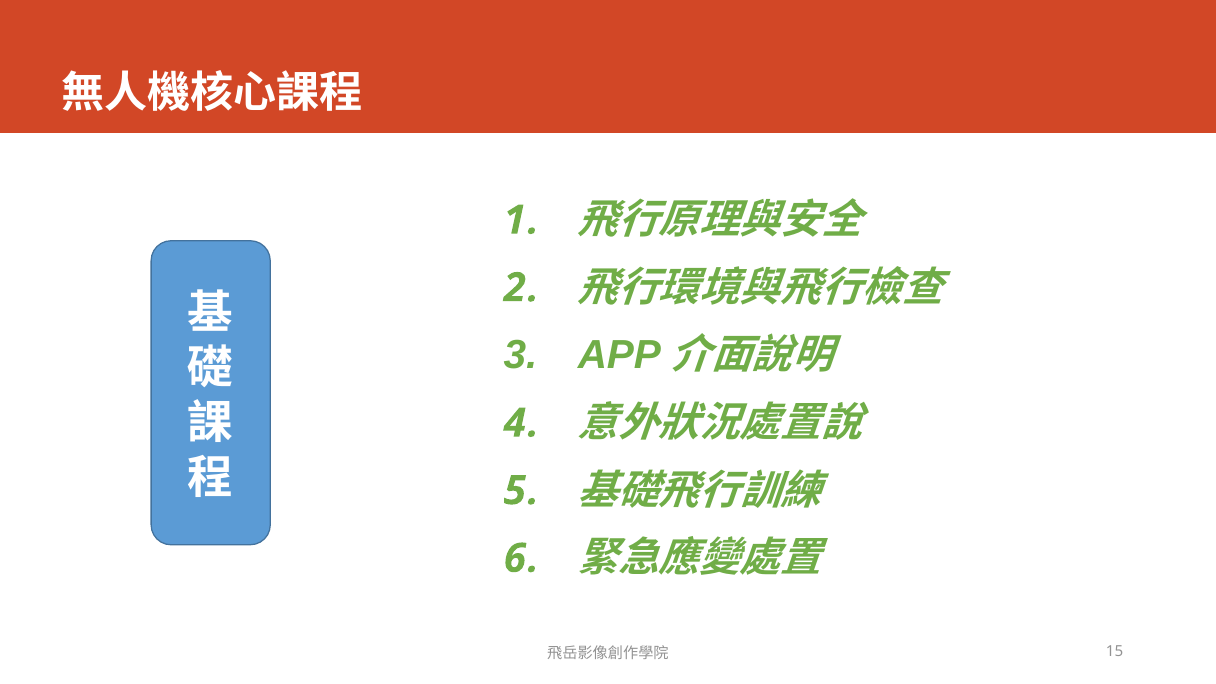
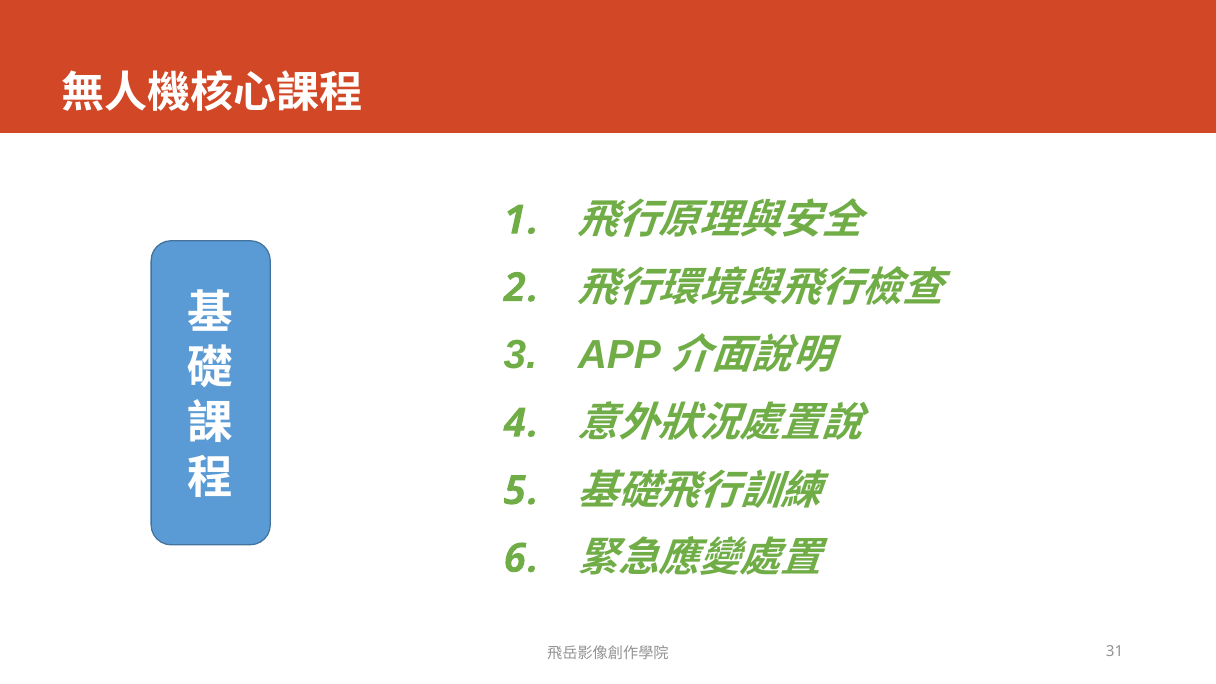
15: 15 -> 31 (1115, 652)
